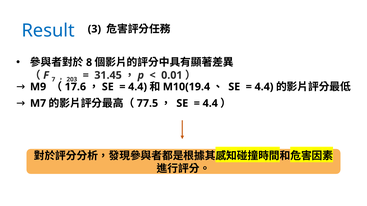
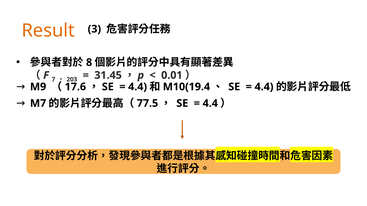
Result colour: blue -> orange (48, 31)
